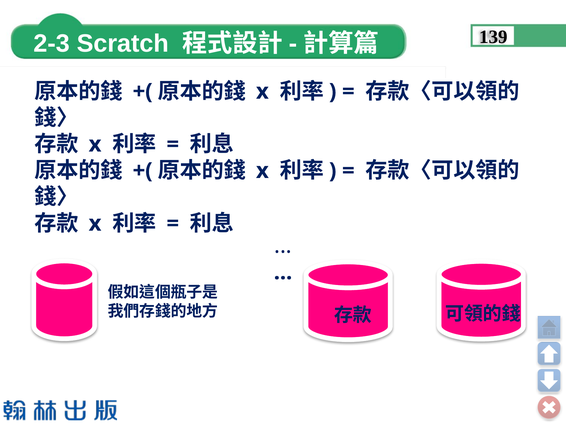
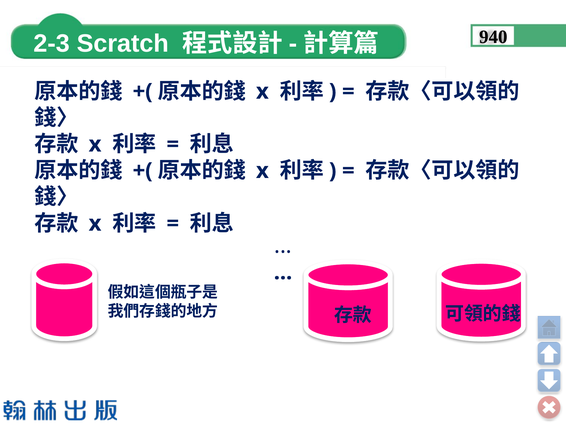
139: 139 -> 940 (493, 37)
